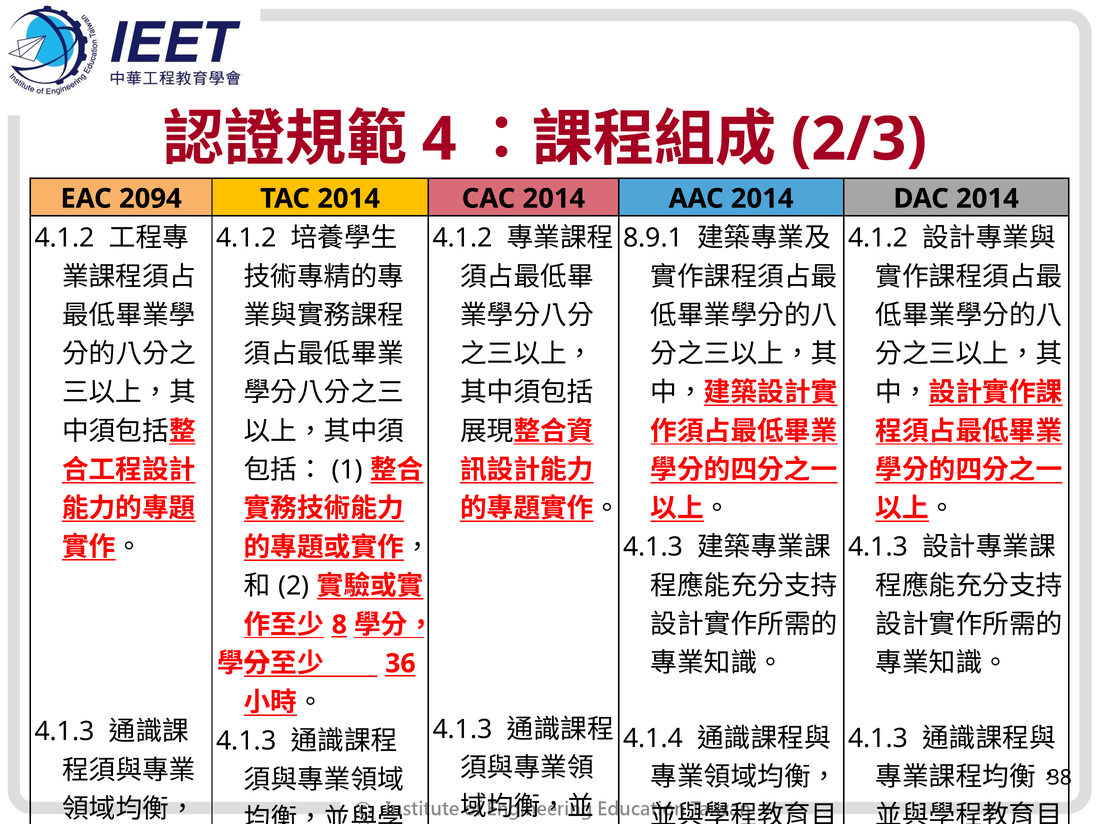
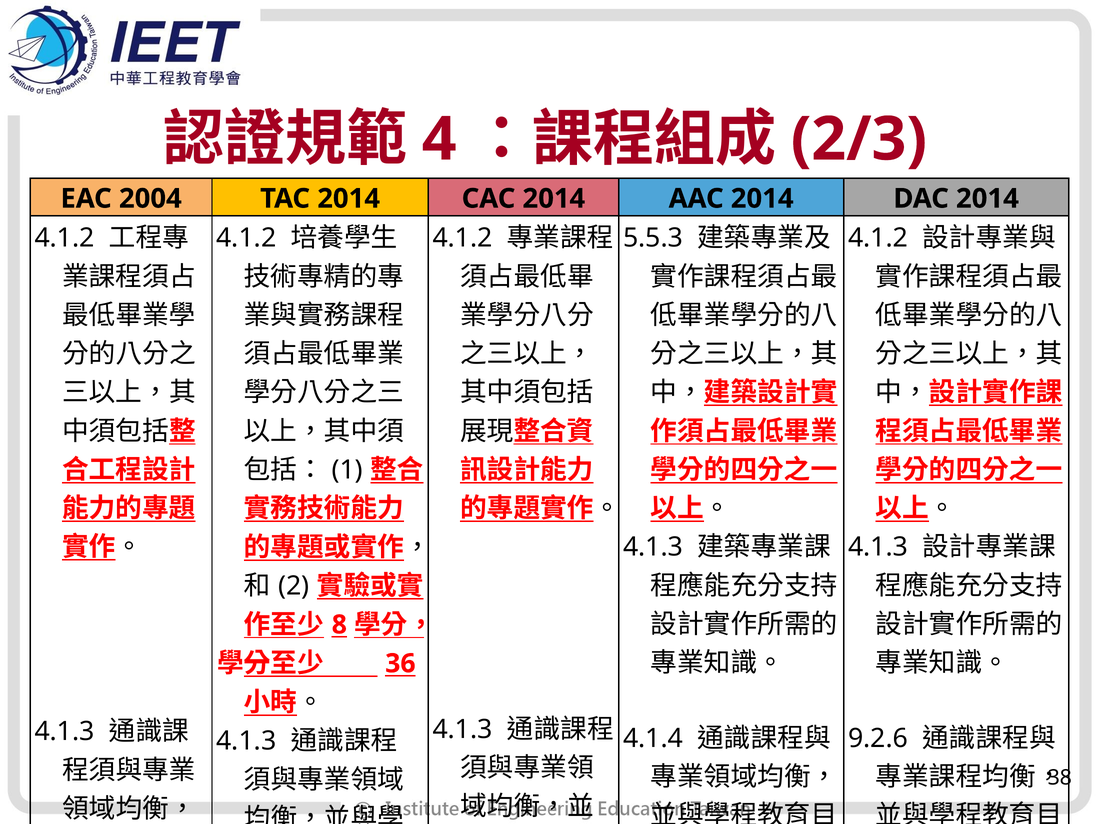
2094: 2094 -> 2004 (150, 199)
8.9.1: 8.9.1 -> 5.5.3 (653, 238)
4.1.3: 4.1.3 -> 9.2.6 (878, 738)
